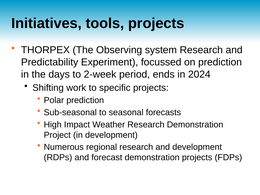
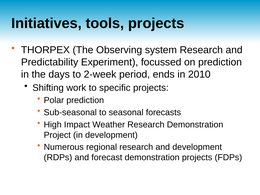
2024: 2024 -> 2010 (199, 74)
